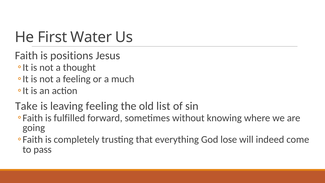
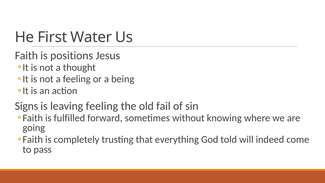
much: much -> being (123, 79)
Take: Take -> Signs (26, 106)
list: list -> fail (163, 106)
lose: lose -> told (229, 139)
